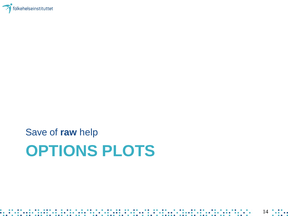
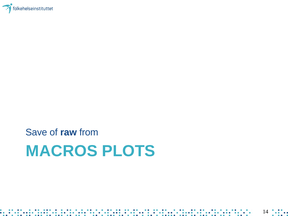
help: help -> from (89, 132)
OPTIONS: OPTIONS -> MACROS (62, 151)
